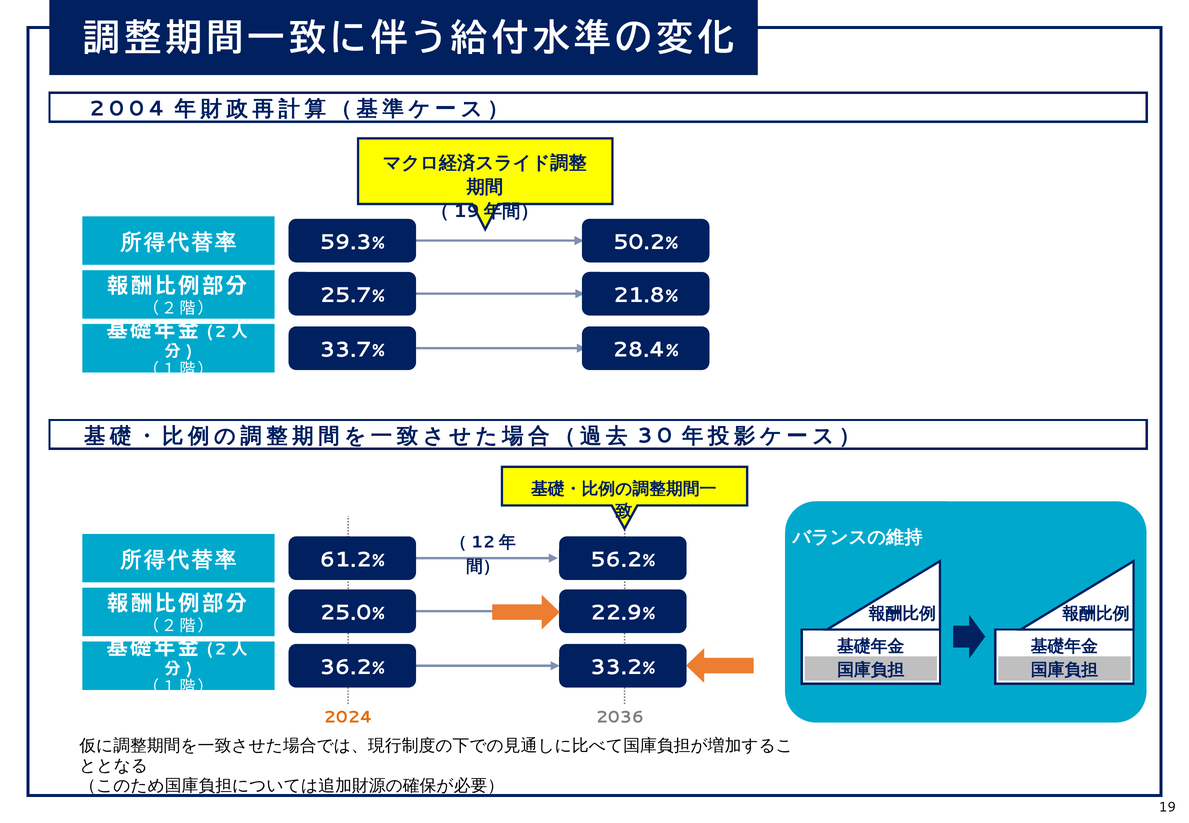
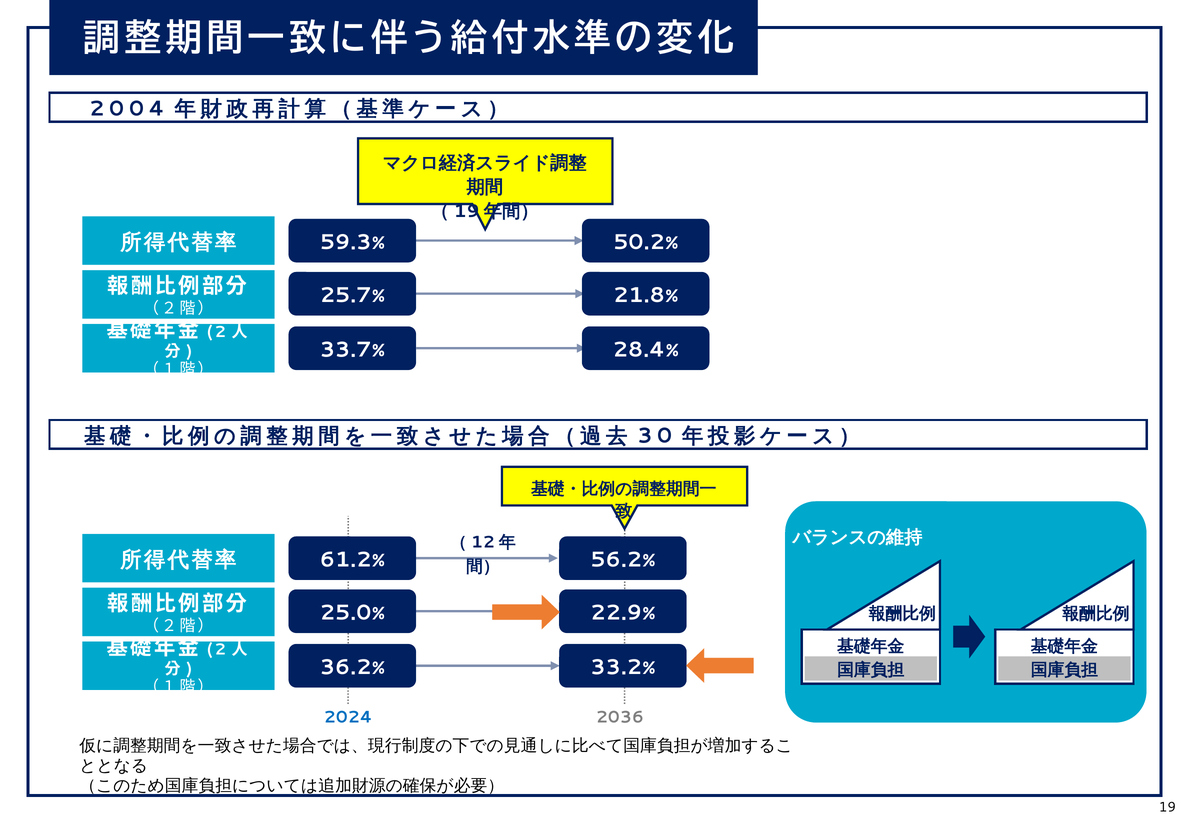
2024 colour: orange -> blue (348, 717)
